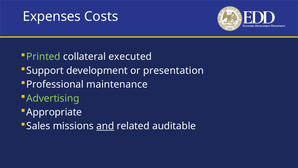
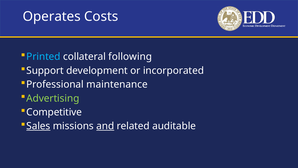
Expenses: Expenses -> Operates (52, 16)
Printed colour: light green -> light blue (43, 57)
executed: executed -> following (130, 57)
presentation: presentation -> incorporated (173, 70)
Appropriate: Appropriate -> Competitive (54, 112)
Sales underline: none -> present (38, 126)
